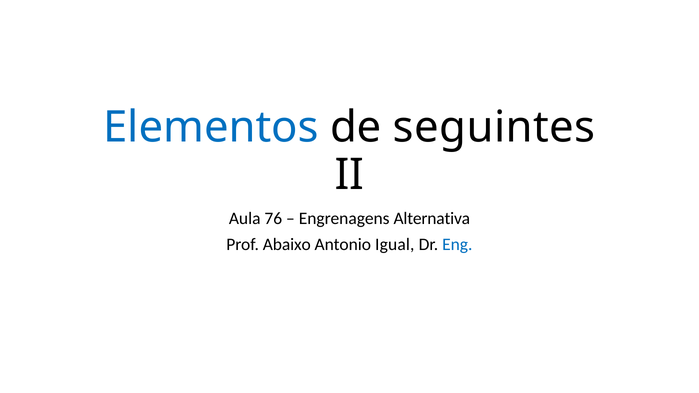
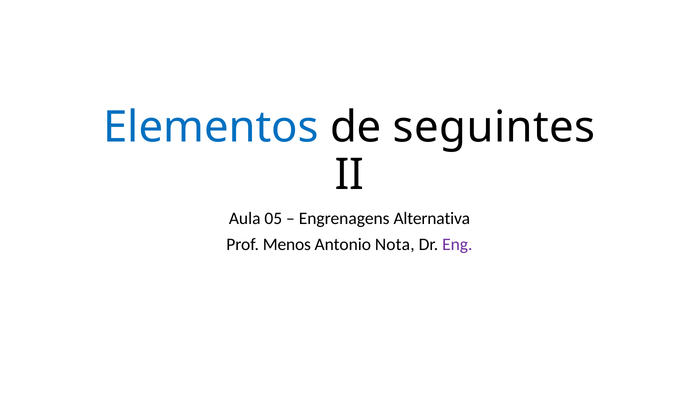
76: 76 -> 05 (273, 218)
Abaixo: Abaixo -> Menos (287, 245)
Igual: Igual -> Nota (395, 245)
Eng colour: blue -> purple (457, 245)
